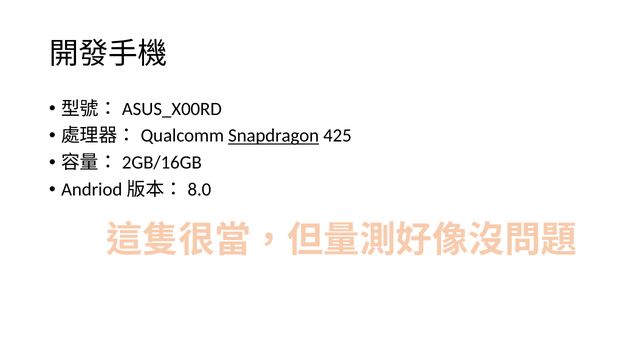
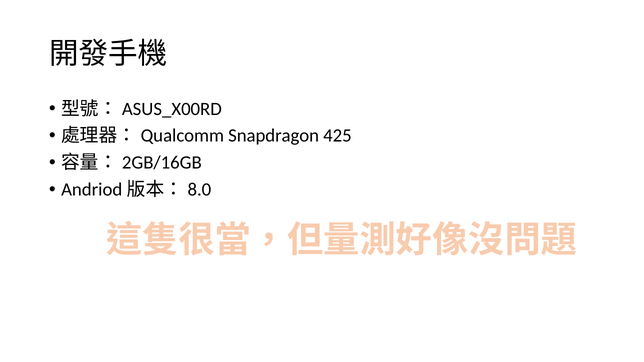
Snapdragon underline: present -> none (274, 136)
